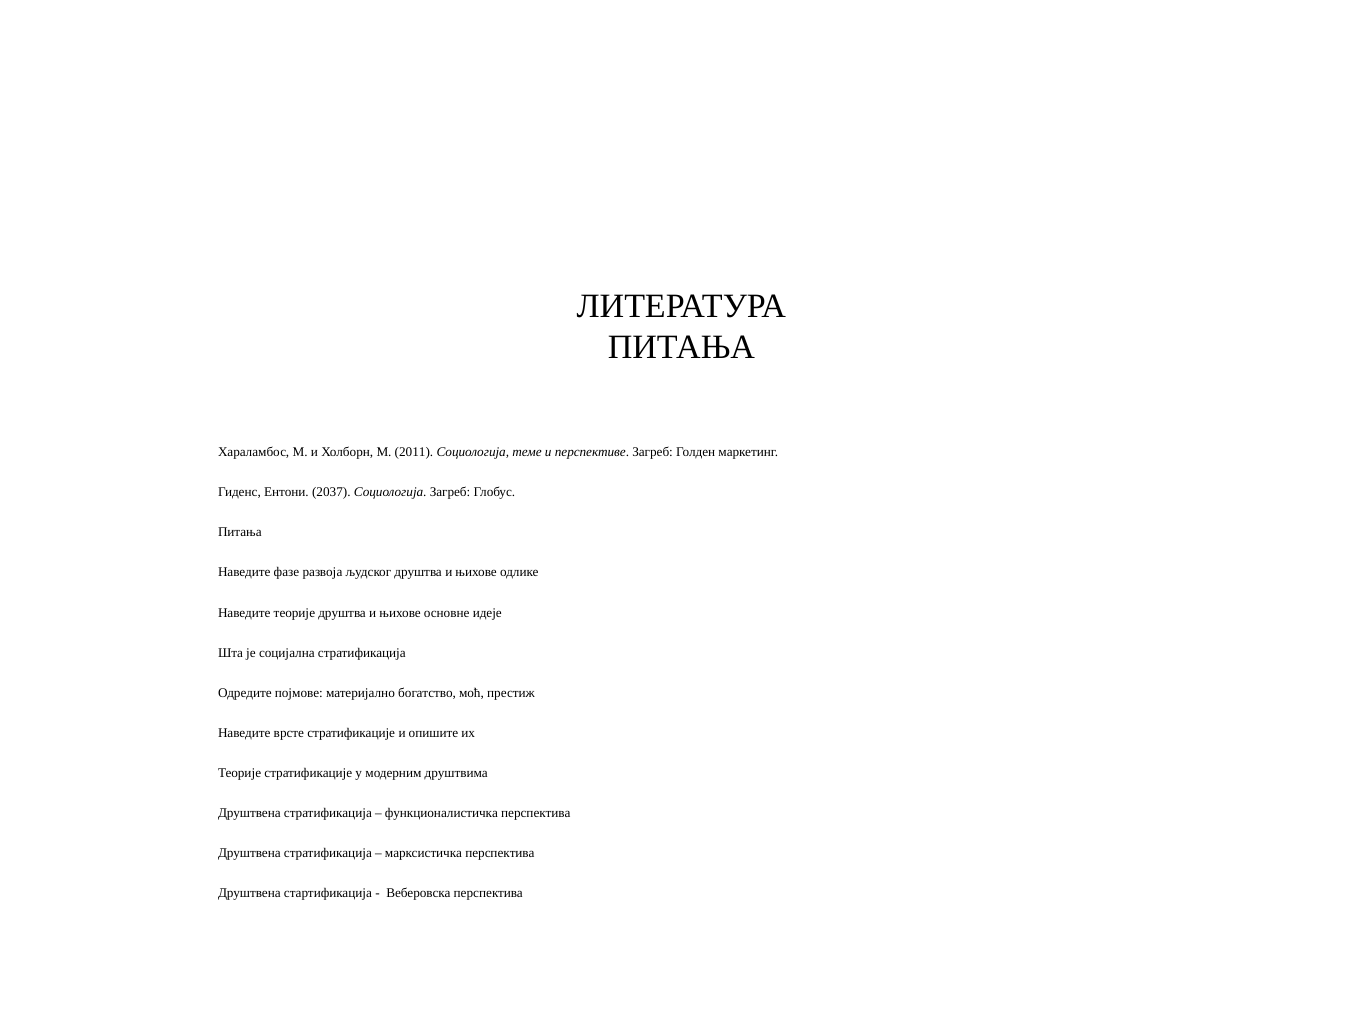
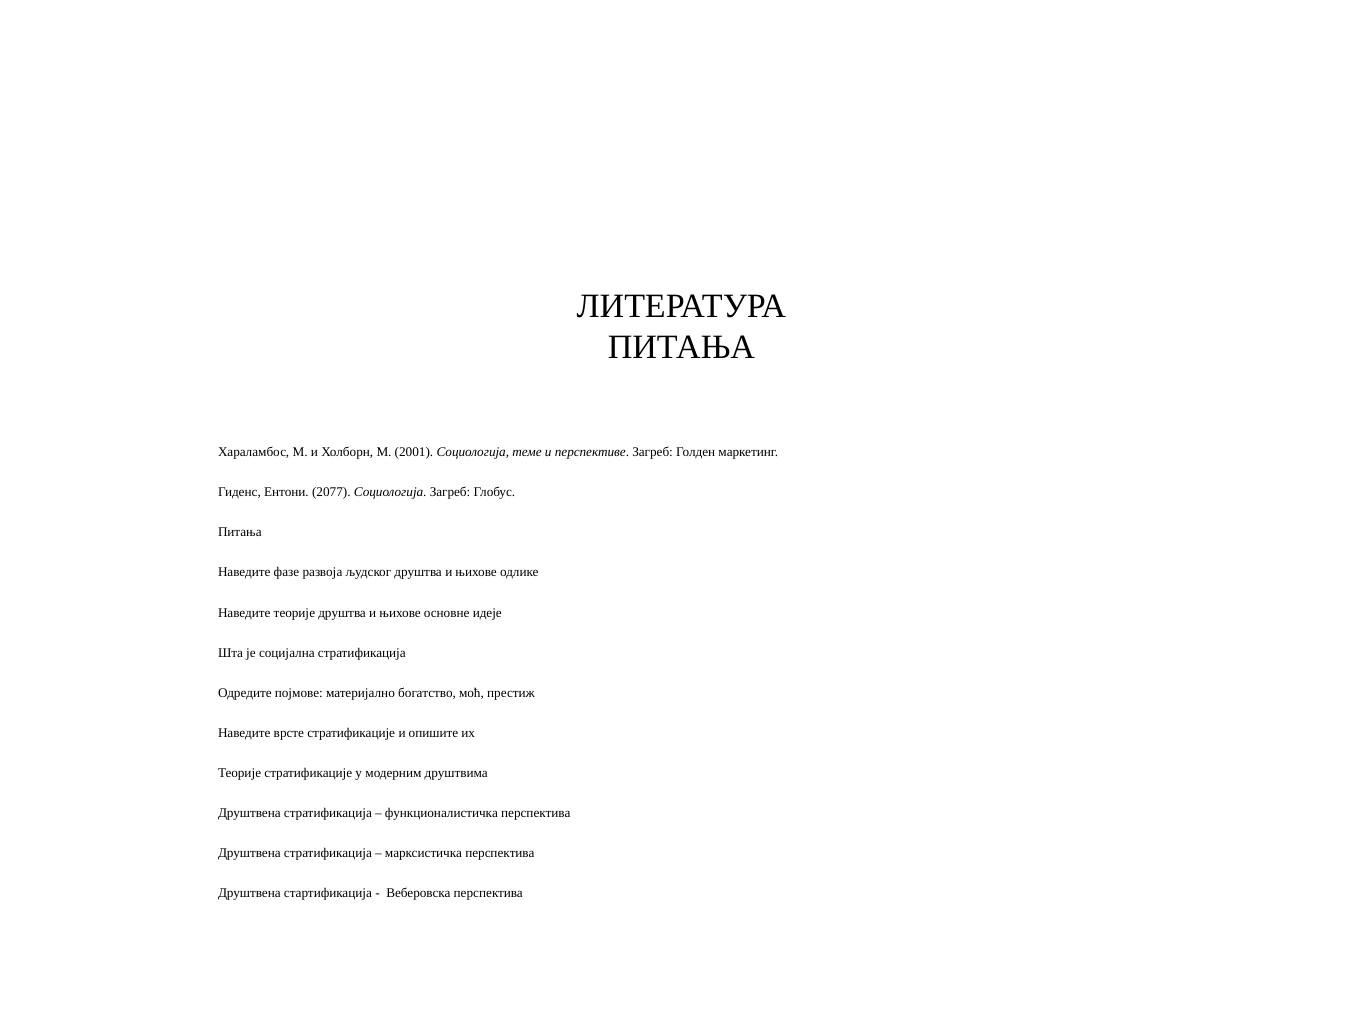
2011: 2011 -> 2001 (414, 452)
2037: 2037 -> 2077 (331, 492)
